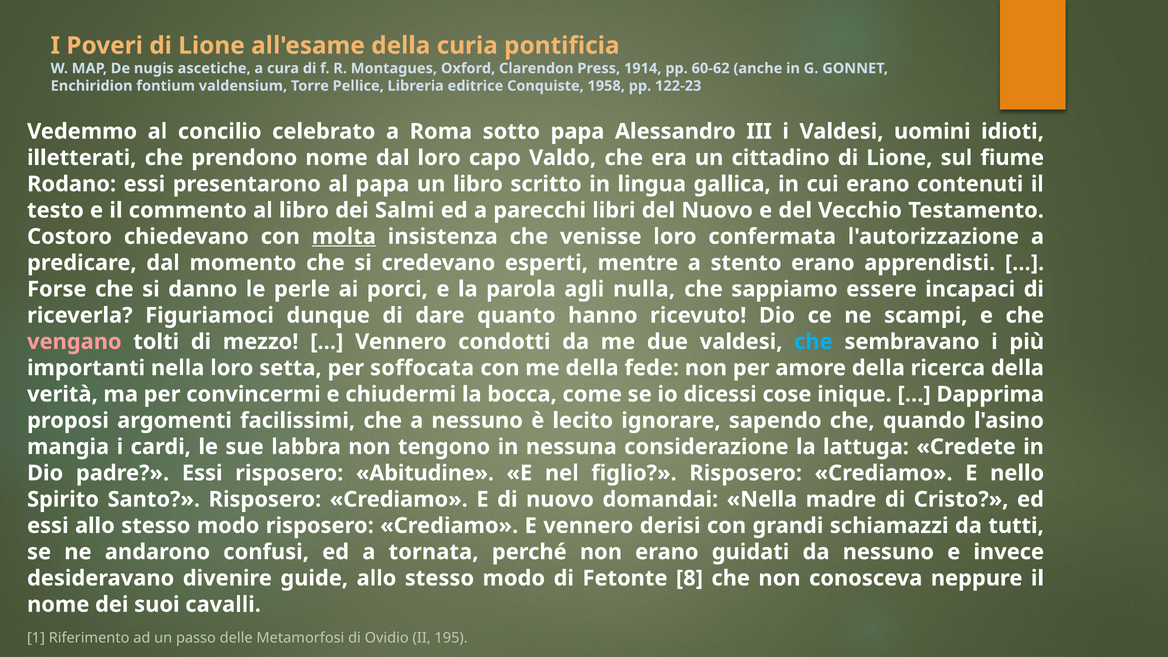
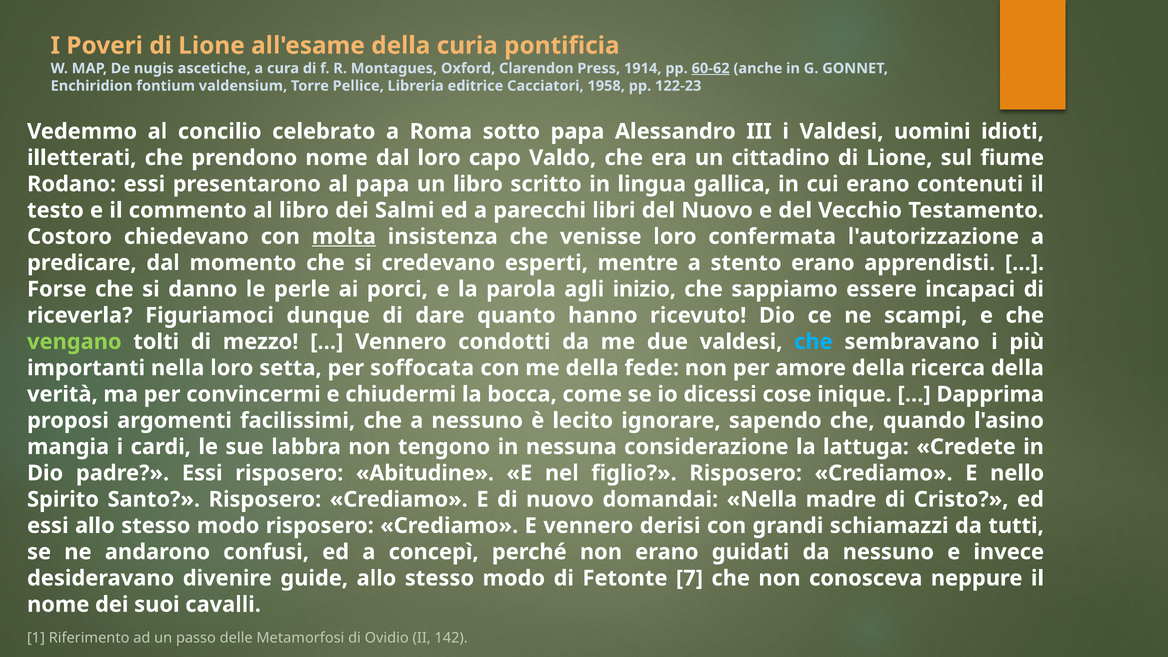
60-62 underline: none -> present (711, 68)
Conquiste: Conquiste -> Cacciatori (545, 86)
nulla: nulla -> inizio (644, 289)
vengano colour: pink -> light green (74, 342)
tornata: tornata -> concepì (434, 552)
8: 8 -> 7 (689, 578)
195: 195 -> 142 (451, 638)
